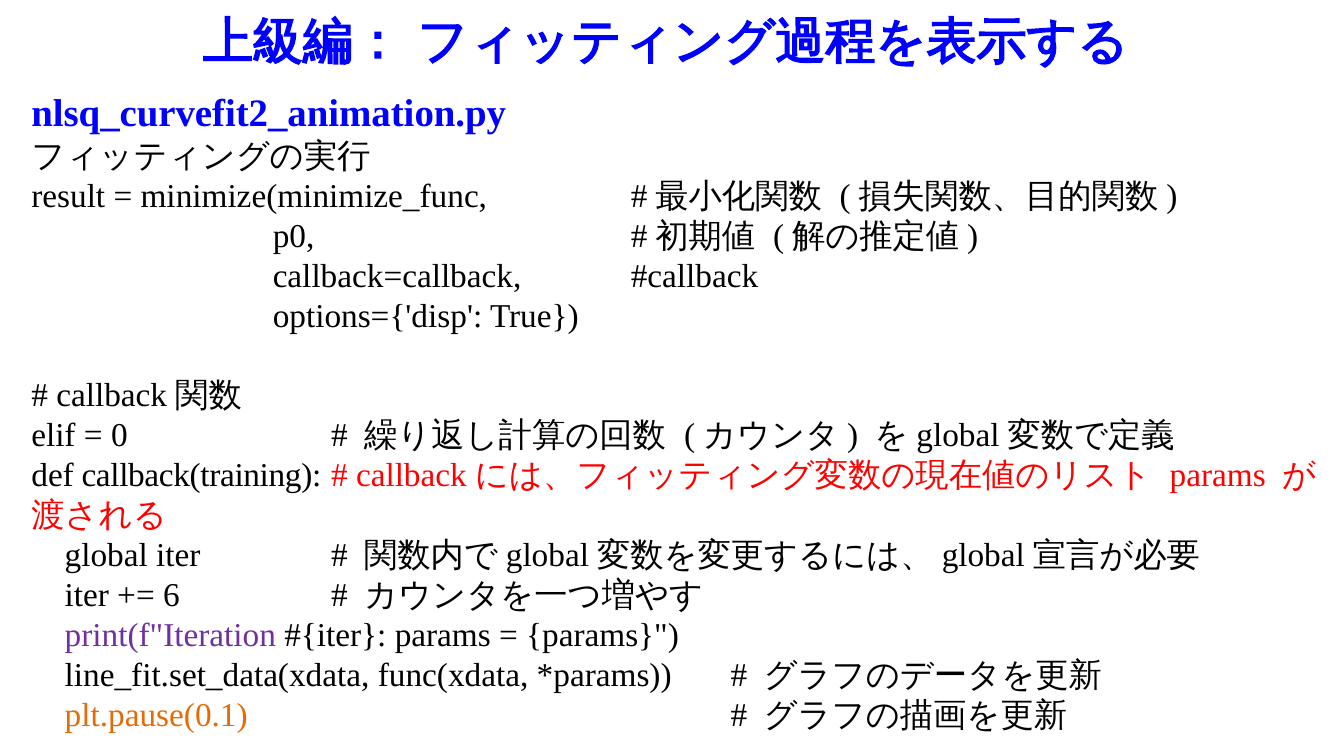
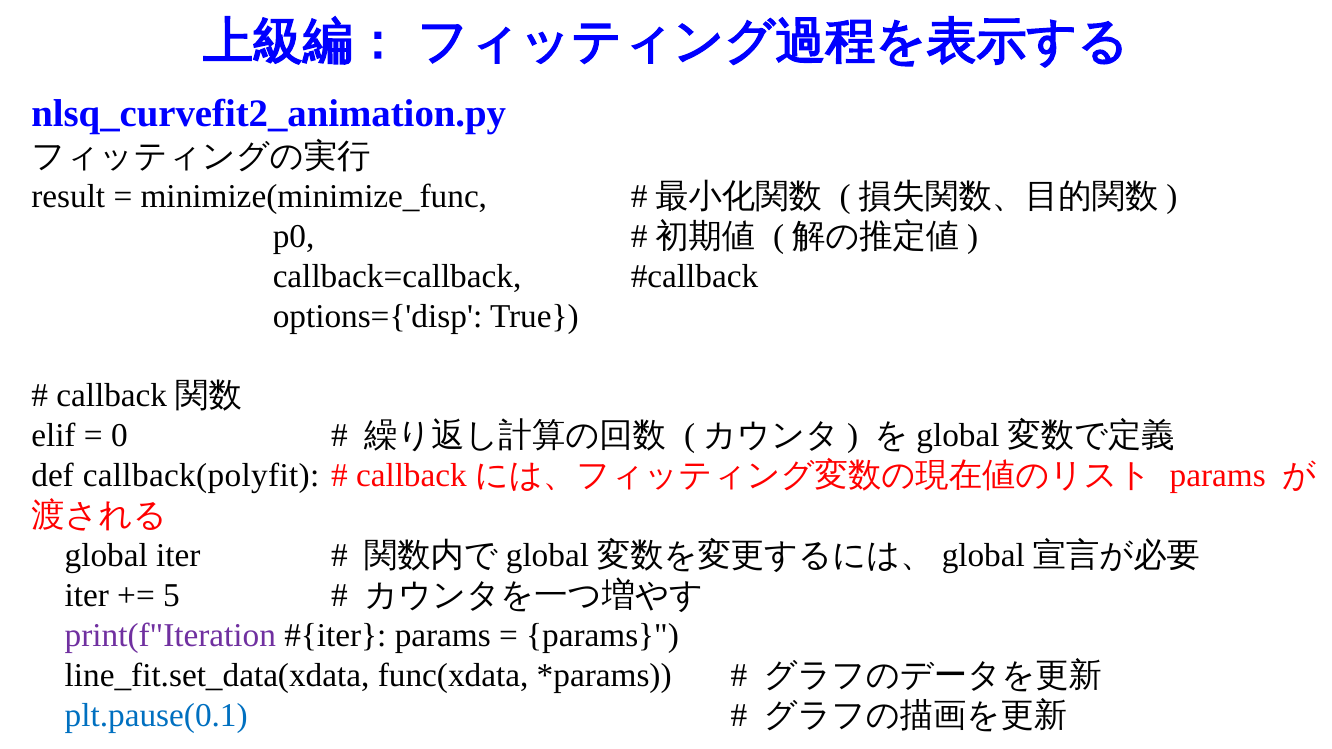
callback(training: callback(training -> callback(polyfit (201, 476)
6: 6 -> 5 (171, 596)
plt.pause(0.1 colour: orange -> blue (156, 716)
